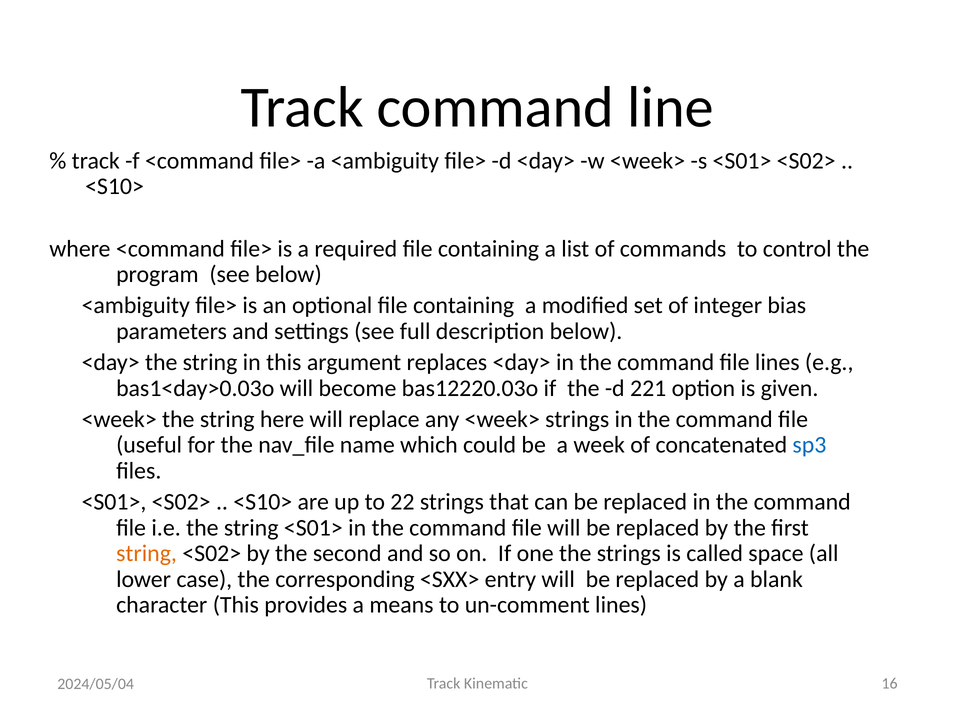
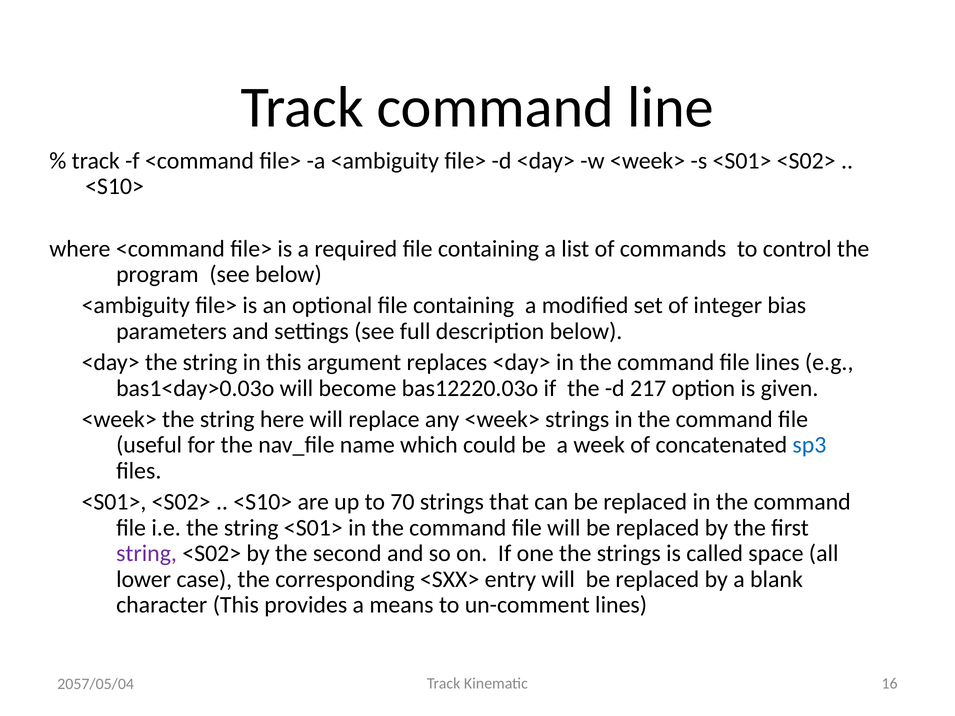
221: 221 -> 217 (648, 388)
22: 22 -> 70 (402, 502)
string colour: orange -> purple (147, 554)
2024/05/04: 2024/05/04 -> 2057/05/04 (96, 684)
